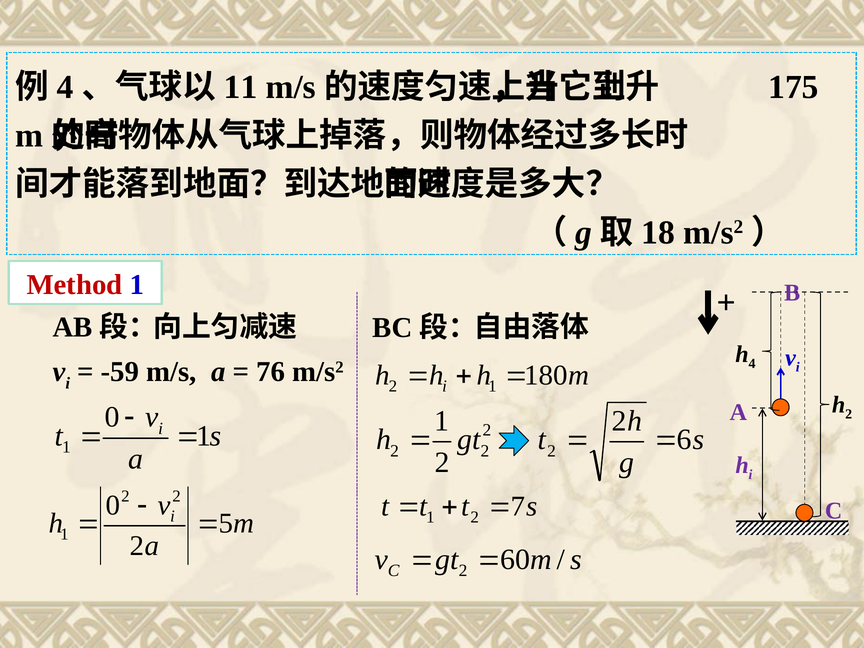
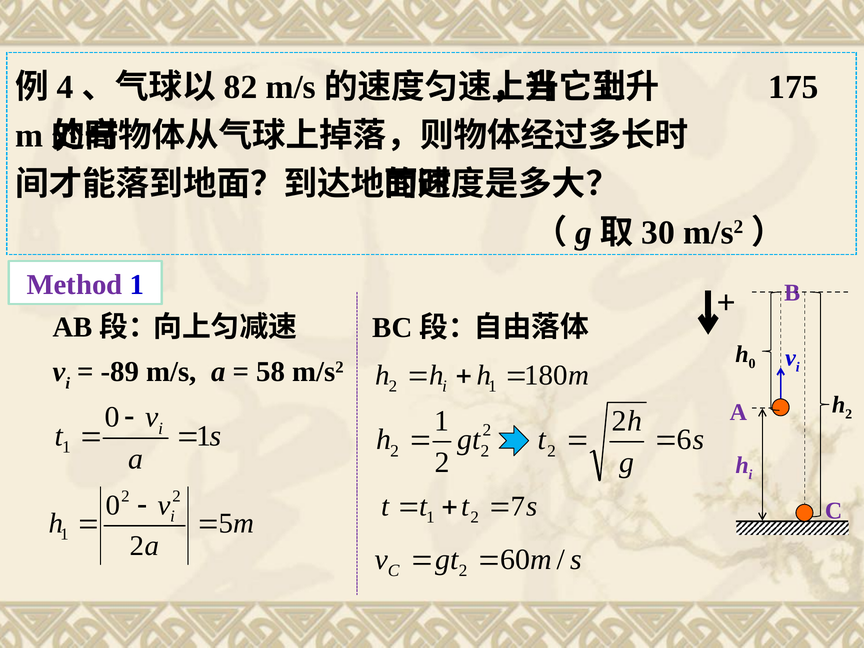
11: 11 -> 82 (241, 87)
18: 18 -> 30 (658, 232)
Method colour: red -> purple (74, 285)
4: 4 -> 0 (752, 364)
-59: -59 -> -89 (120, 372)
76: 76 -> 58 (271, 372)
